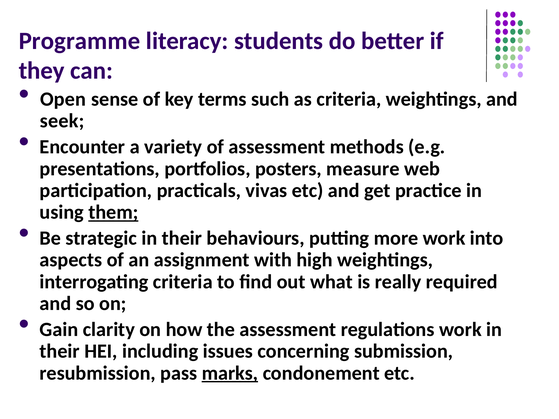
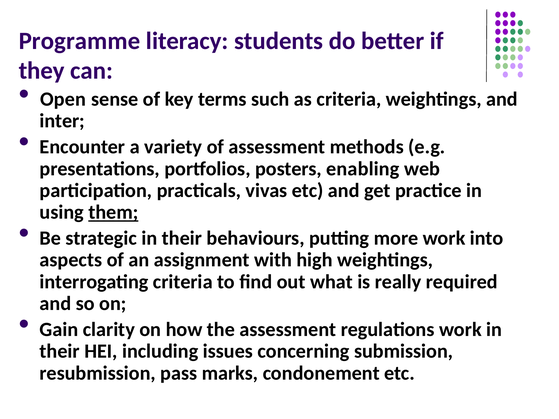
seek: seek -> inter (62, 121)
measure: measure -> enabling (363, 169)
marks underline: present -> none (230, 373)
